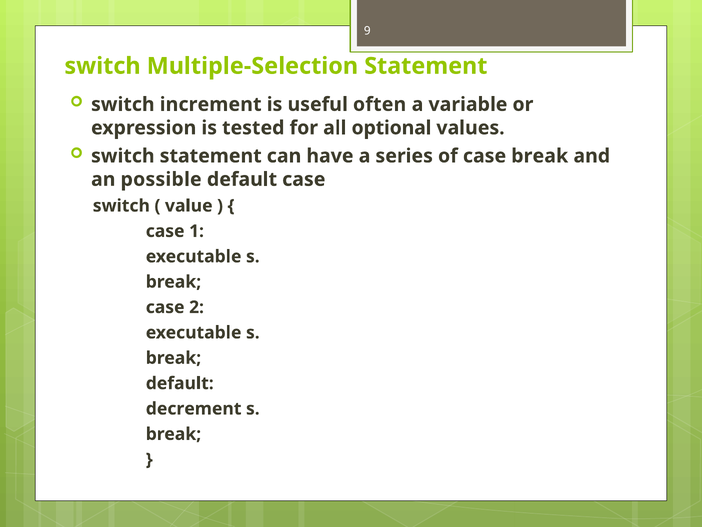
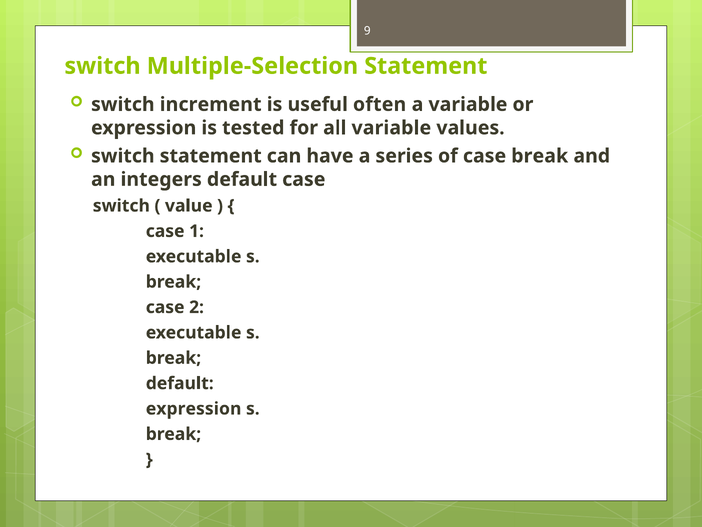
all optional: optional -> variable (391, 128)
possible: possible -> integers (161, 179)
decrement: decrement -> expression (194, 408)
